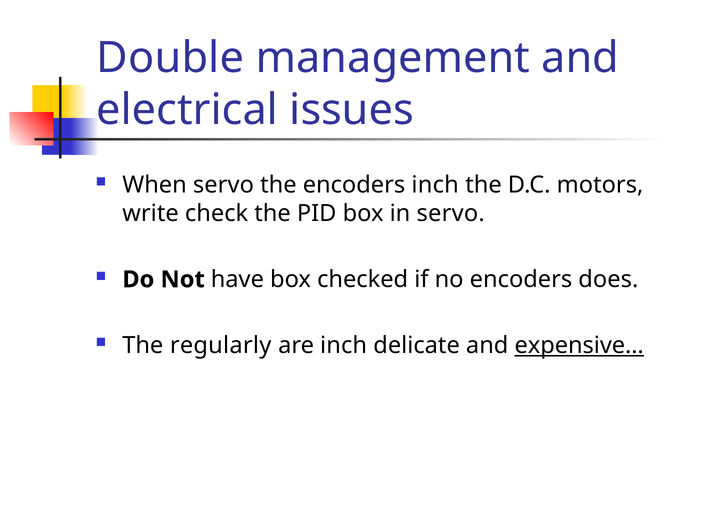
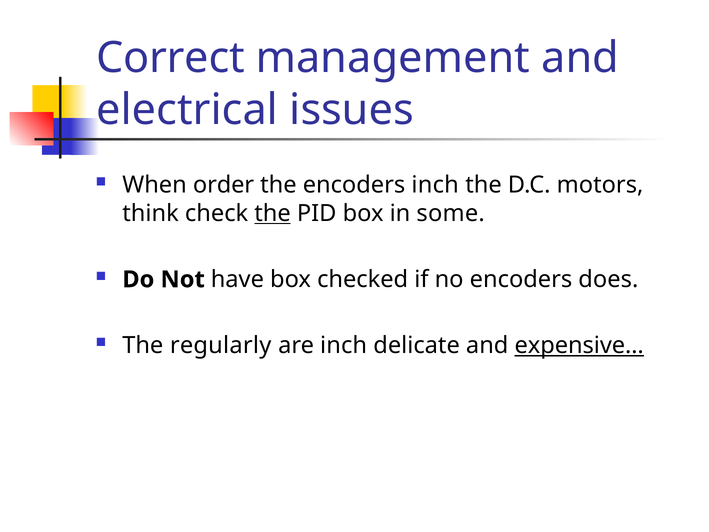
Double: Double -> Correct (171, 58)
When servo: servo -> order (224, 185)
write: write -> think (151, 213)
the underline: none -> present (273, 213)
in servo: servo -> some (451, 213)
